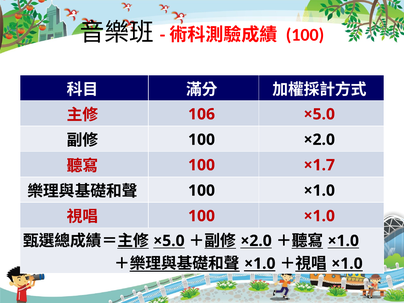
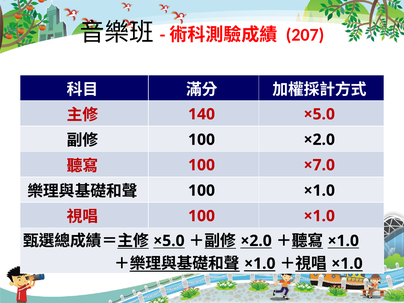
100: 100 -> 207 (305, 35)
106: 106 -> 140 (202, 114)
×1.7: ×1.7 -> ×7.0 (319, 165)
